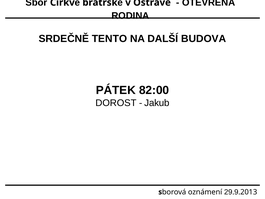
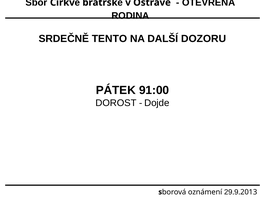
BUDOVA: BUDOVA -> DOZORU (204, 39)
82:00: 82:00 -> 91:00 (154, 90)
Jakub: Jakub -> Dojde (157, 103)
